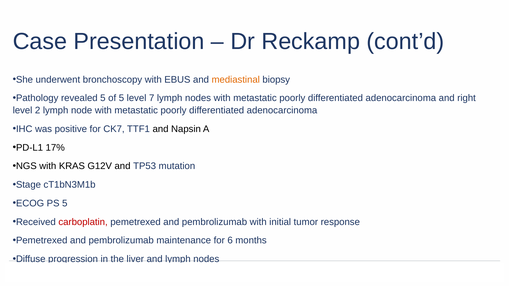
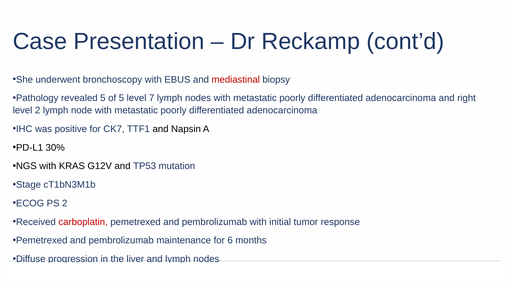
mediastinal colour: orange -> red (236, 80)
17%: 17% -> 30% (55, 148)
PS 5: 5 -> 2 (65, 204)
